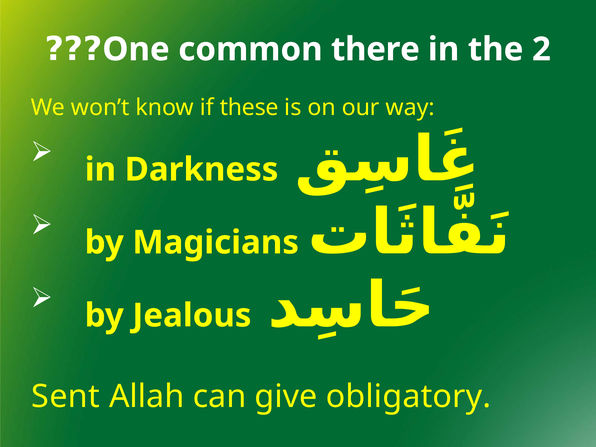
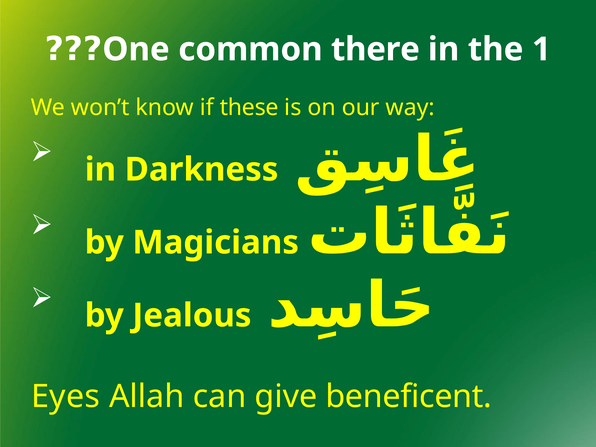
2: 2 -> 1 (541, 49)
Sent: Sent -> Eyes (66, 397)
obligatory: obligatory -> beneficent (409, 397)
